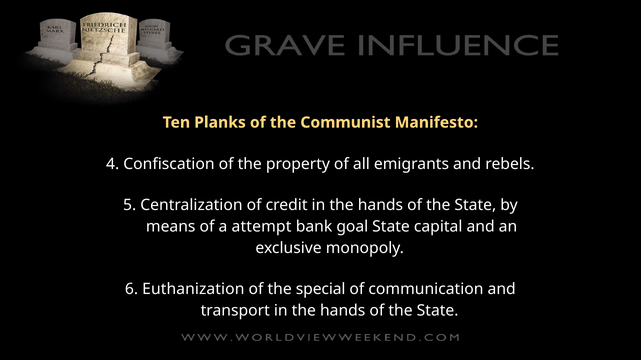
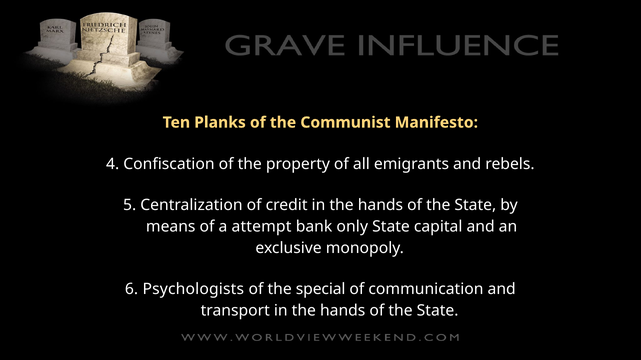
goal: goal -> only (352, 227)
Euthanization: Euthanization -> Psychologists (193, 290)
